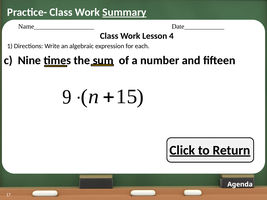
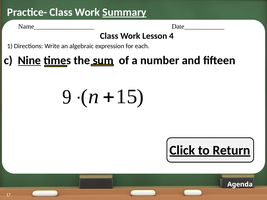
Nine underline: none -> present (29, 60)
